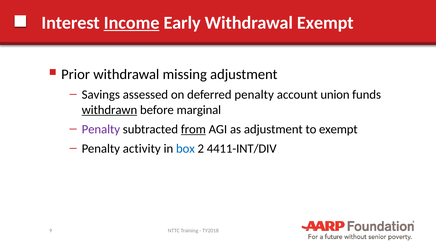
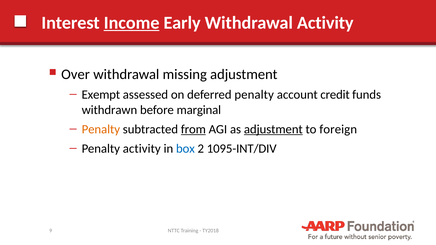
Withdrawal Exempt: Exempt -> Activity (325, 23)
Prior: Prior -> Over (76, 74)
Savings: Savings -> Exempt (101, 95)
union: union -> credit (335, 95)
withdrawn underline: present -> none (109, 110)
Penalty colour: purple -> orange (101, 129)
adjustment underline: none -> present (273, 129)
to exempt: exempt -> foreign (338, 129)
4411-INT/DIV: 4411-INT/DIV -> 1095-INT/DIV (242, 149)
